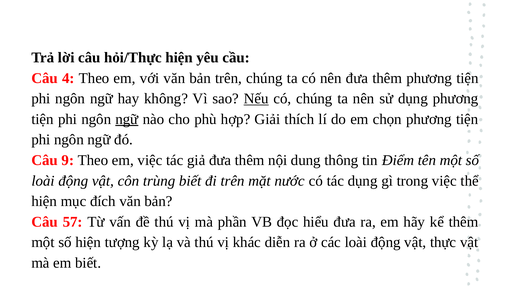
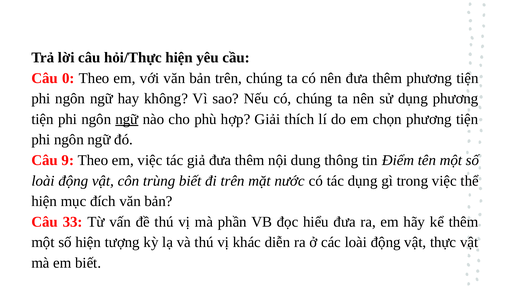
4: 4 -> 0 (68, 78)
Nếu underline: present -> none (256, 99)
57: 57 -> 33 (73, 222)
